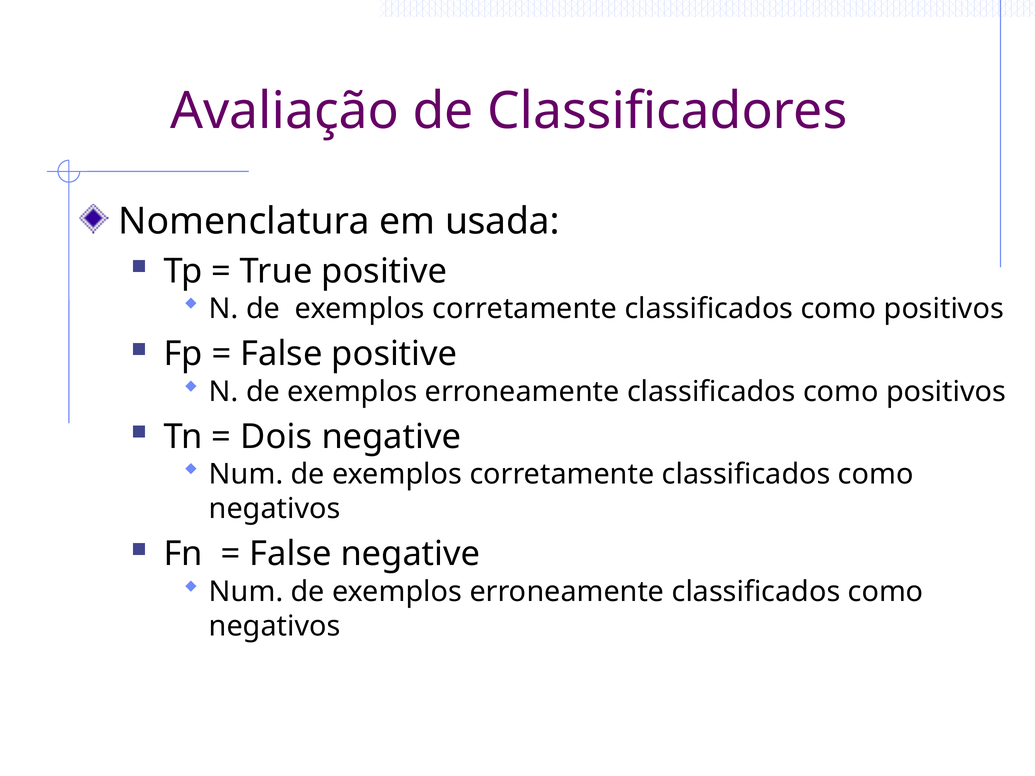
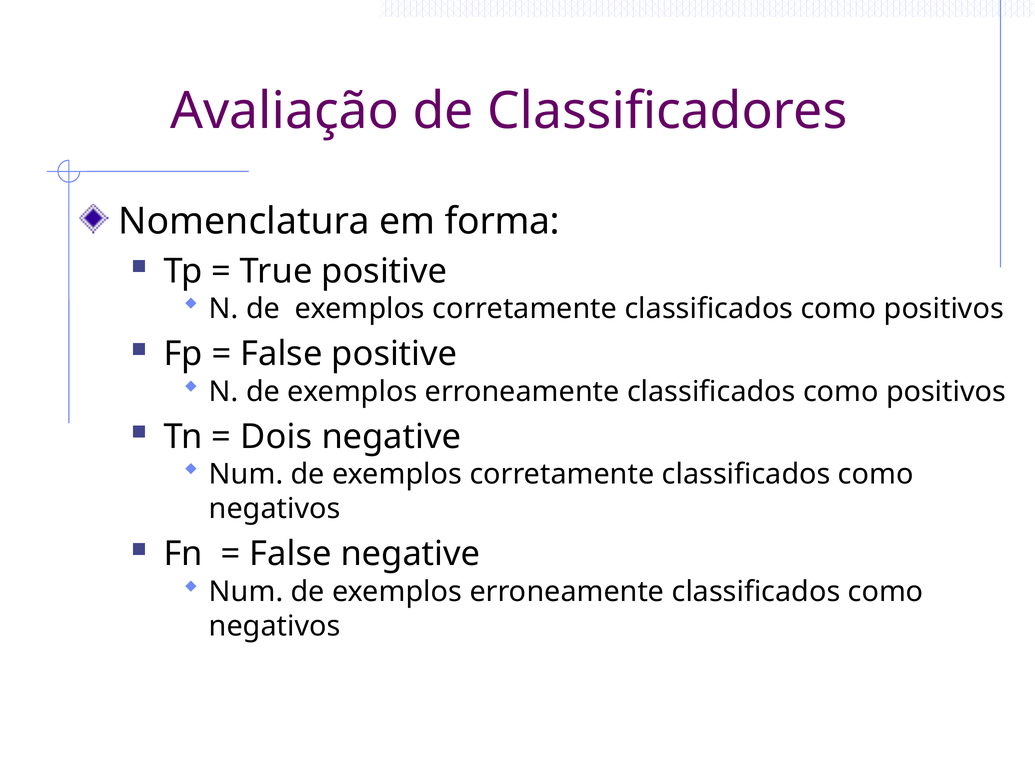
usada: usada -> forma (502, 222)
